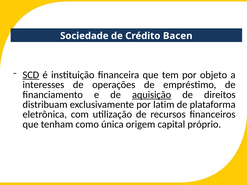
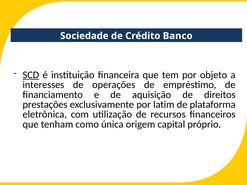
Bacen: Bacen -> Banco (178, 36)
aquisição underline: present -> none (152, 95)
distribuam: distribuam -> prestações (45, 105)
